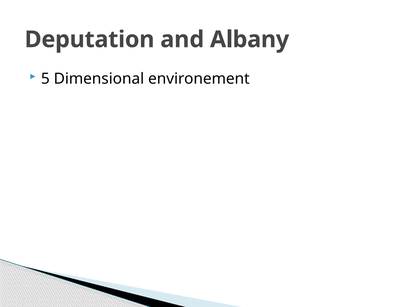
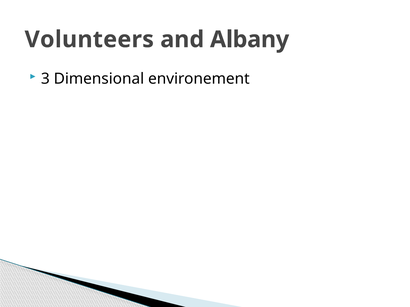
Deputation: Deputation -> Volunteers (89, 40)
5: 5 -> 3 (45, 79)
